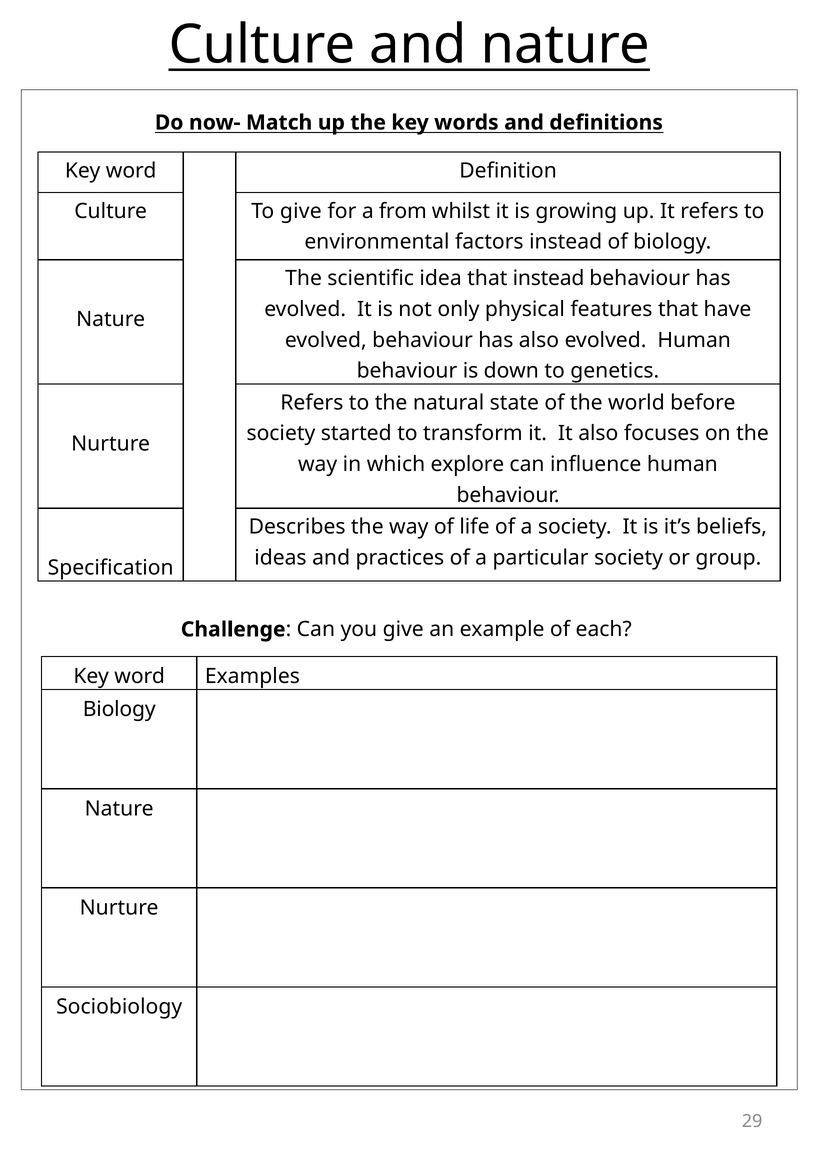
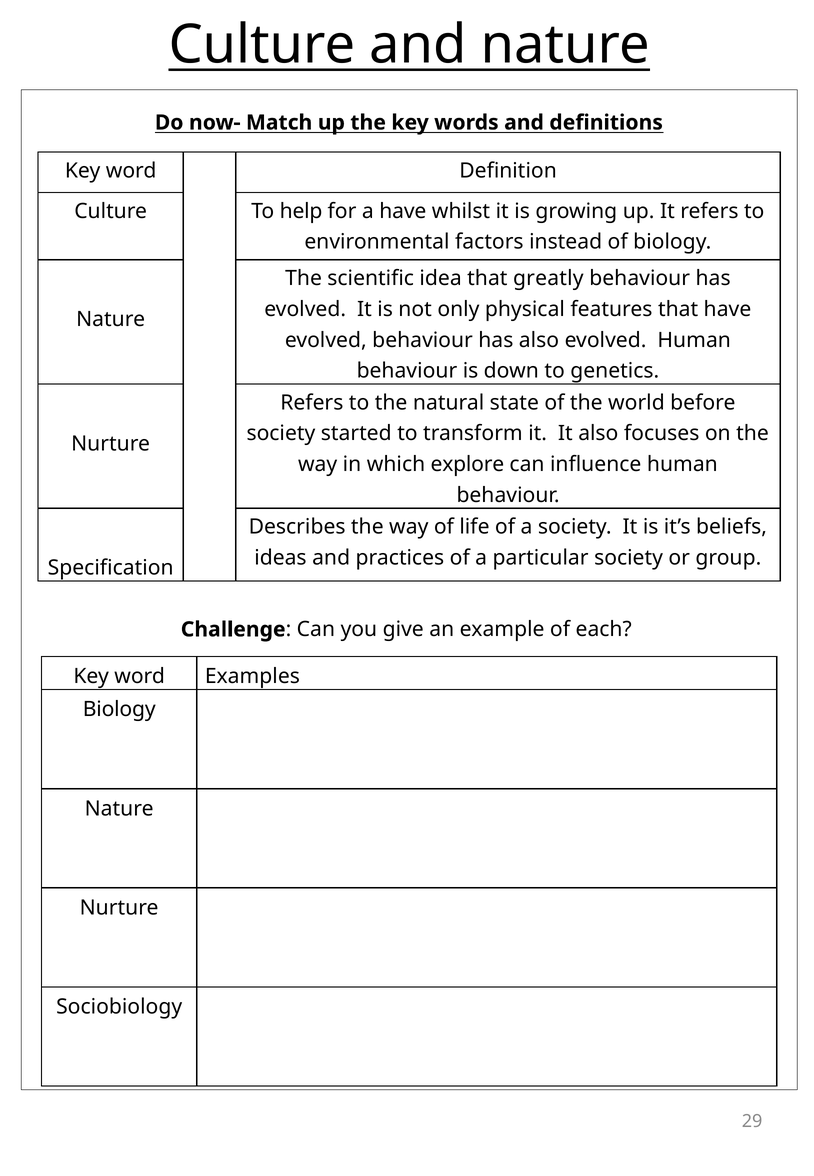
To give: give -> help (301, 211)
a from: from -> have (403, 211)
that instead: instead -> greatly (548, 278)
